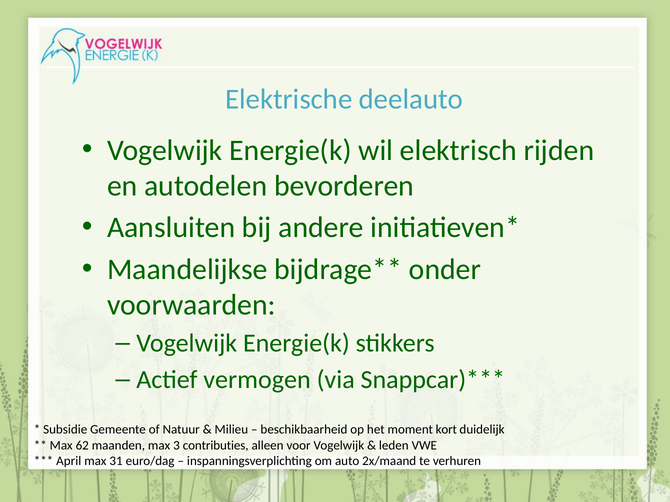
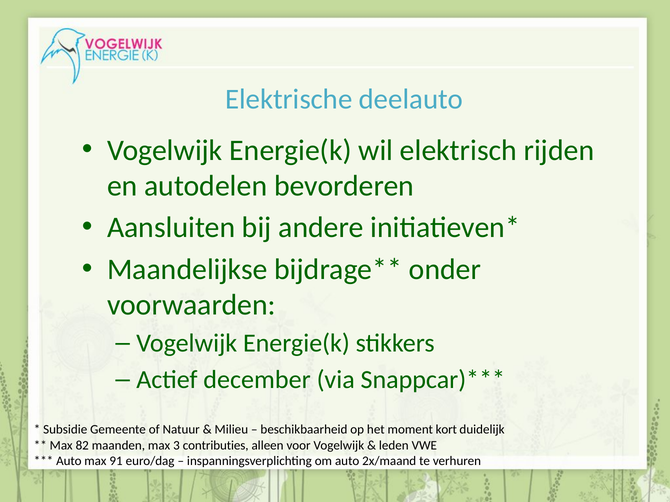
vermogen: vermogen -> december (257, 380)
62: 62 -> 82 (82, 446)
April: April -> Auto (69, 461)
31: 31 -> 91 (116, 461)
